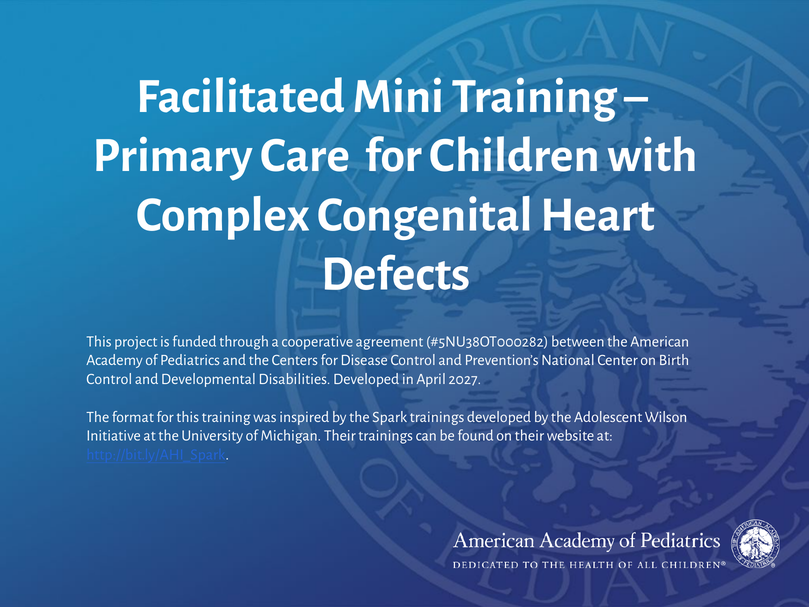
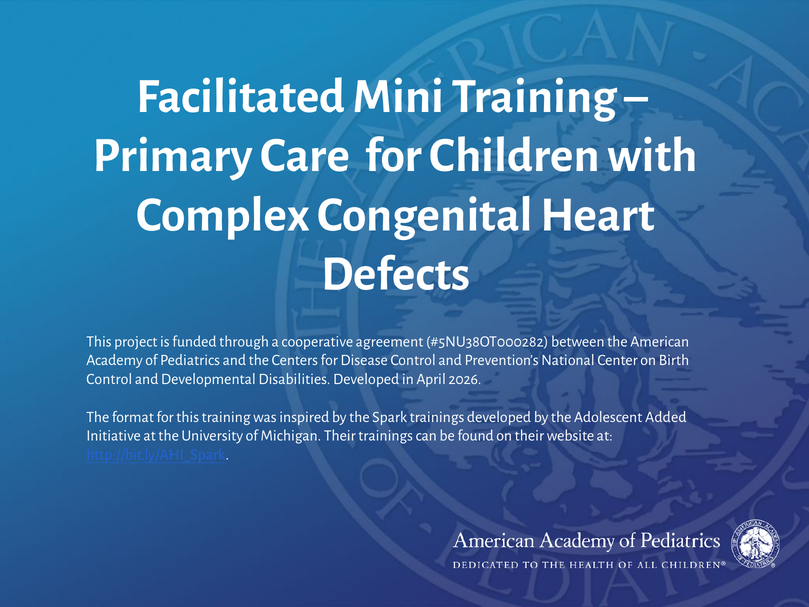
2027: 2027 -> 2026 (465, 379)
Wilson: Wilson -> Added (666, 417)
